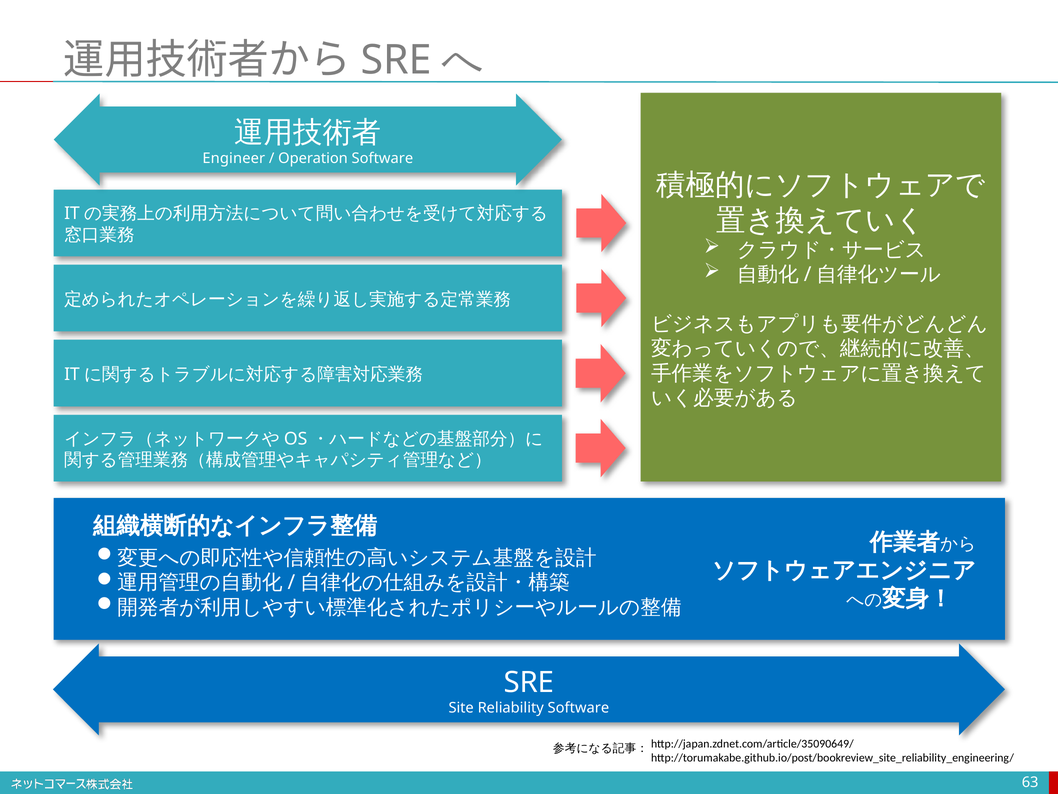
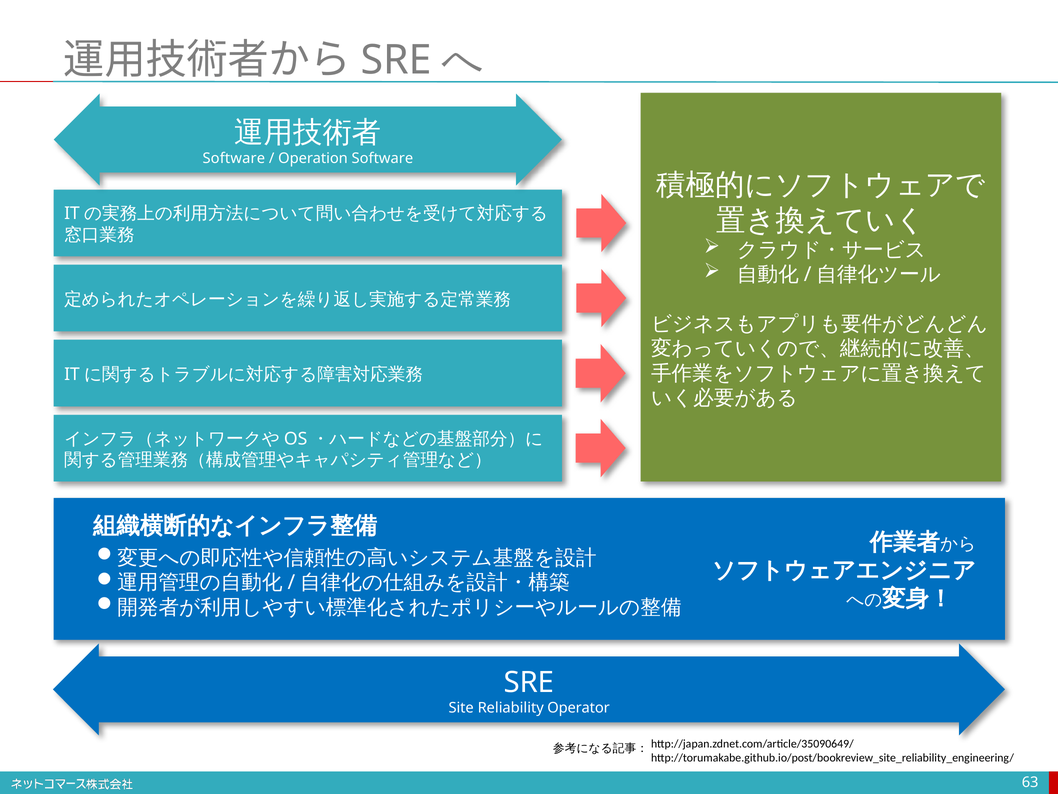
Engineer: Engineer -> Software (234, 158)
Reliability Software: Software -> Operator (579, 708)
